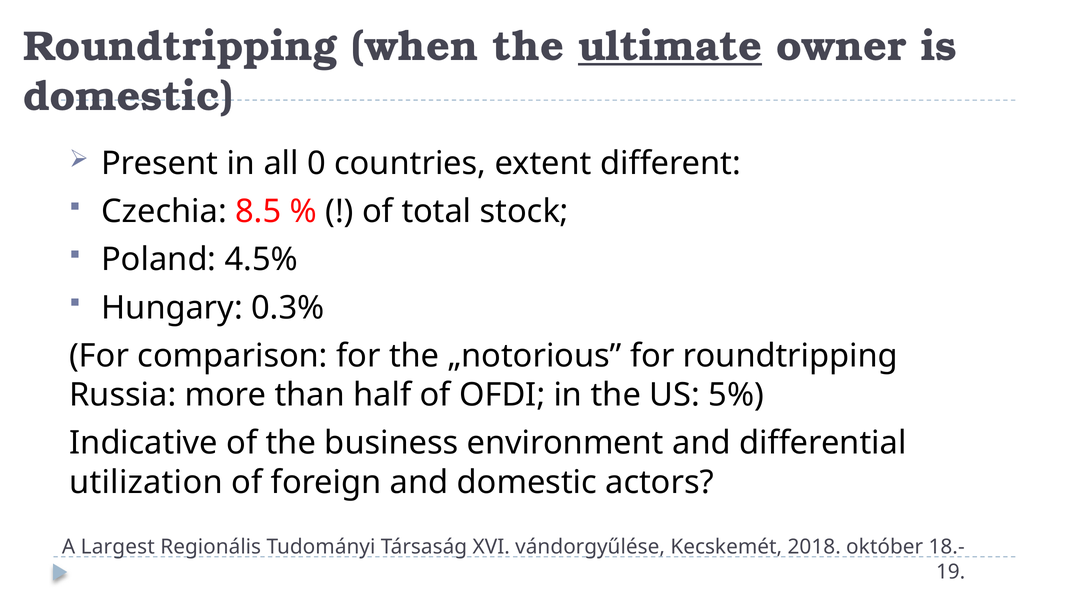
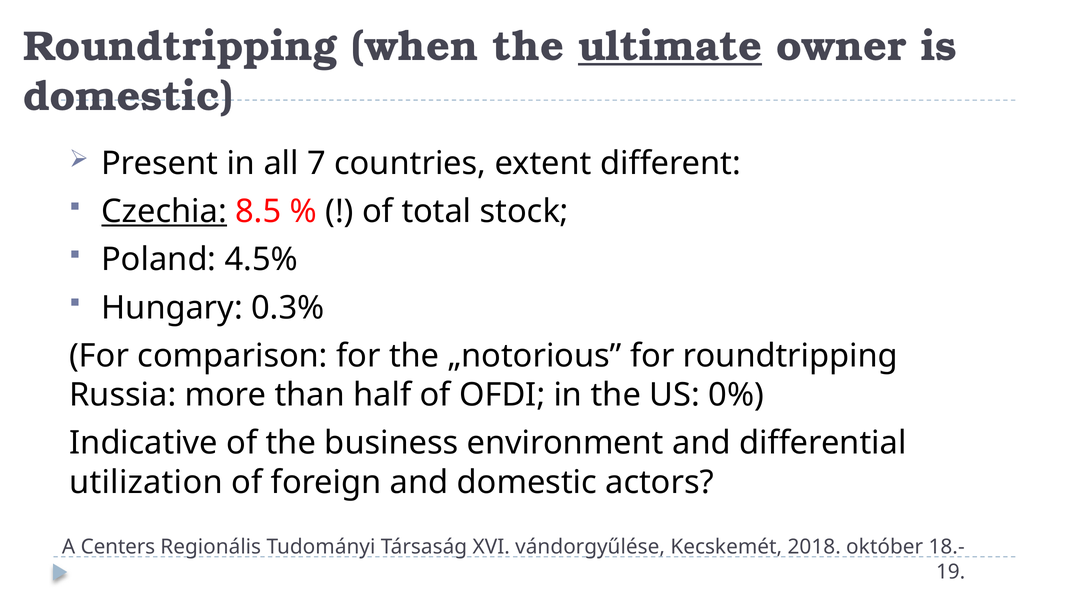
0: 0 -> 7 (317, 164)
Czechia underline: none -> present (164, 212)
5%: 5% -> 0% (736, 395)
Largest: Largest -> Centers (118, 547)
